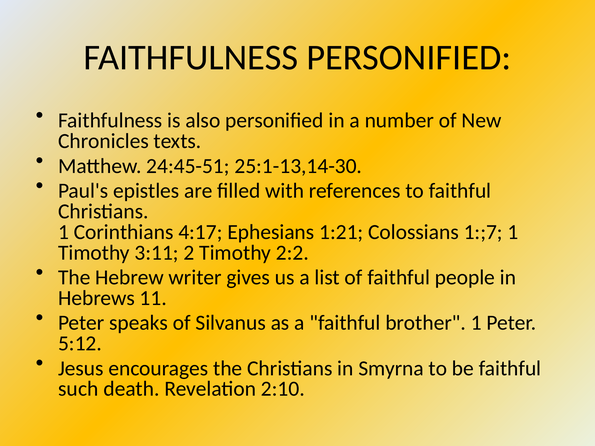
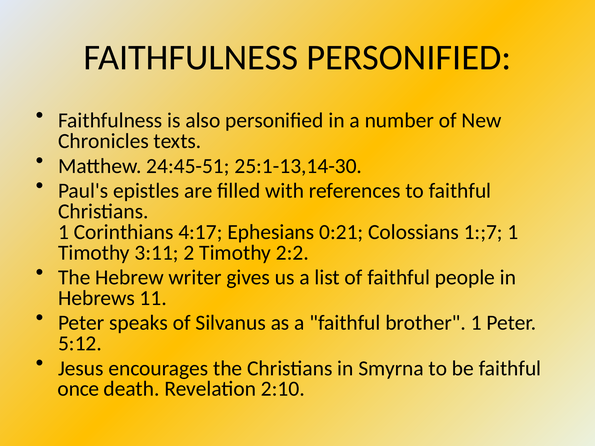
1:21: 1:21 -> 0:21 (341, 232)
such: such -> once (78, 389)
